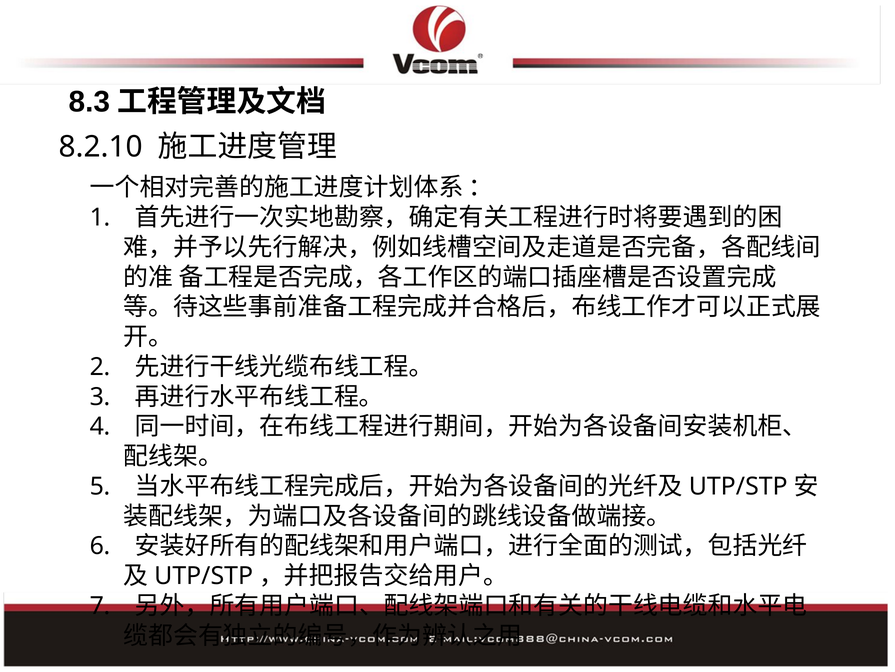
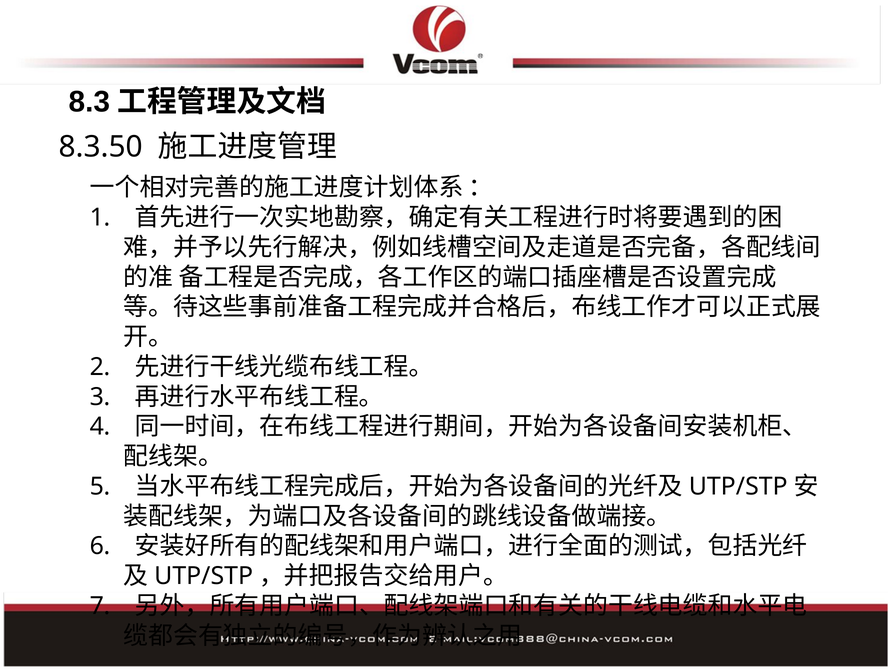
8.2.10: 8.2.10 -> 8.3.50 (101, 146)
